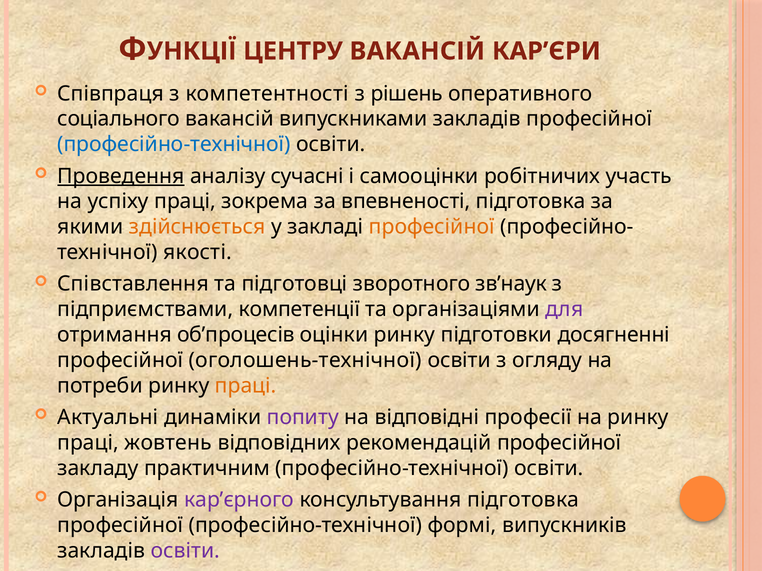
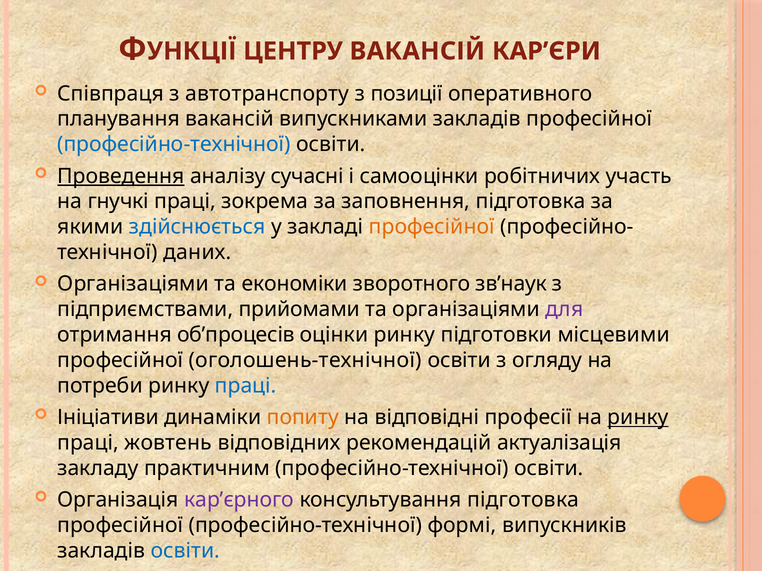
компетентності: компетентності -> автотранспорту (267, 94)
рішень: рішень -> позиції (407, 94)
соціального: соціального -> планування (119, 119)
успіху: успіху -> гнучкі (118, 202)
впевненості: впевненості -> заповнення (406, 202)
здійснюється colour: orange -> blue (197, 227)
якості: якості -> даних (197, 252)
Співставлення: Співставлення -> Організаціями (133, 284)
підготовці: підготовці -> економіки (295, 284)
компетенції: компетенції -> прийомами (299, 310)
досягненні: досягненні -> місцевими (614, 335)
праці colour: orange -> blue (246, 386)
Актуальні: Актуальні -> Ініціативи (108, 418)
попиту colour: purple -> orange (303, 418)
ринку underline: none -> present (638, 418)
рекомендацій професійної: професійної -> актуалізація (559, 443)
освіти colour: purple -> blue (185, 551)
